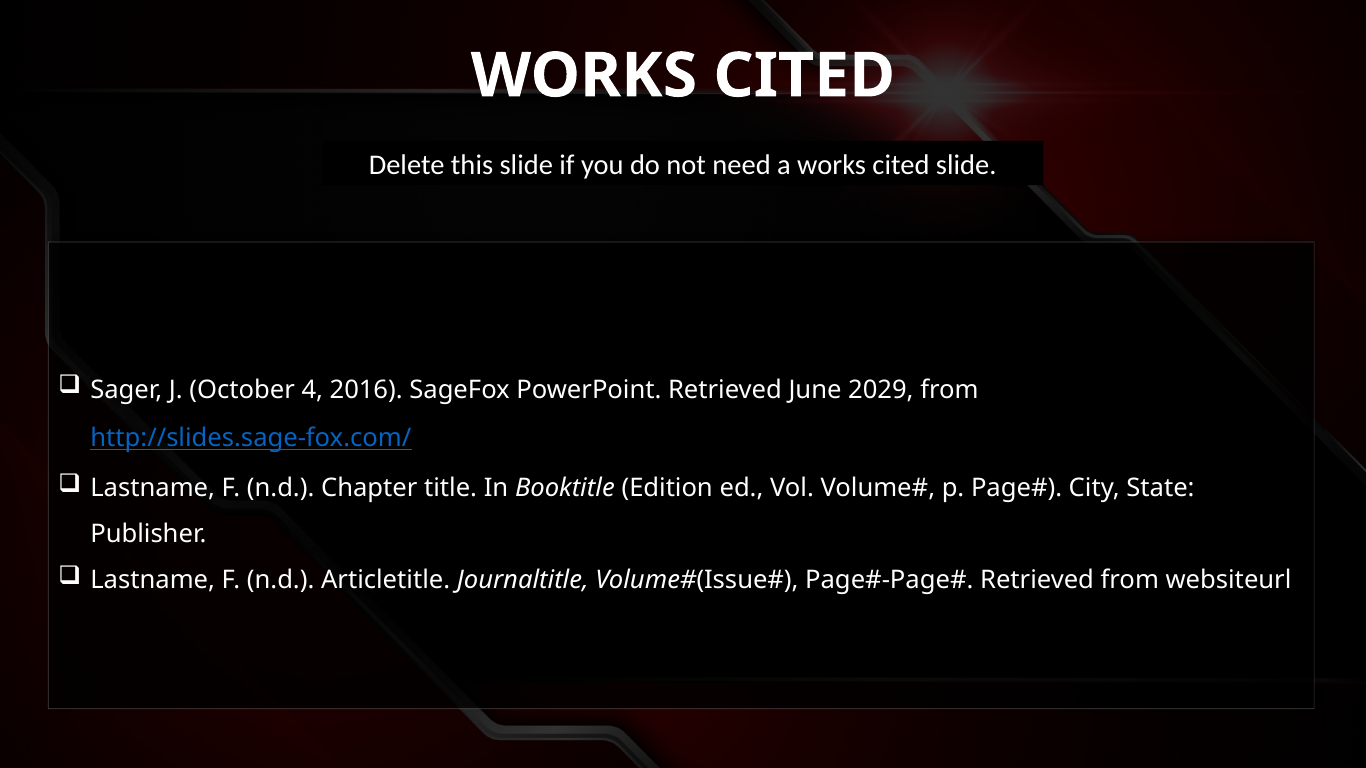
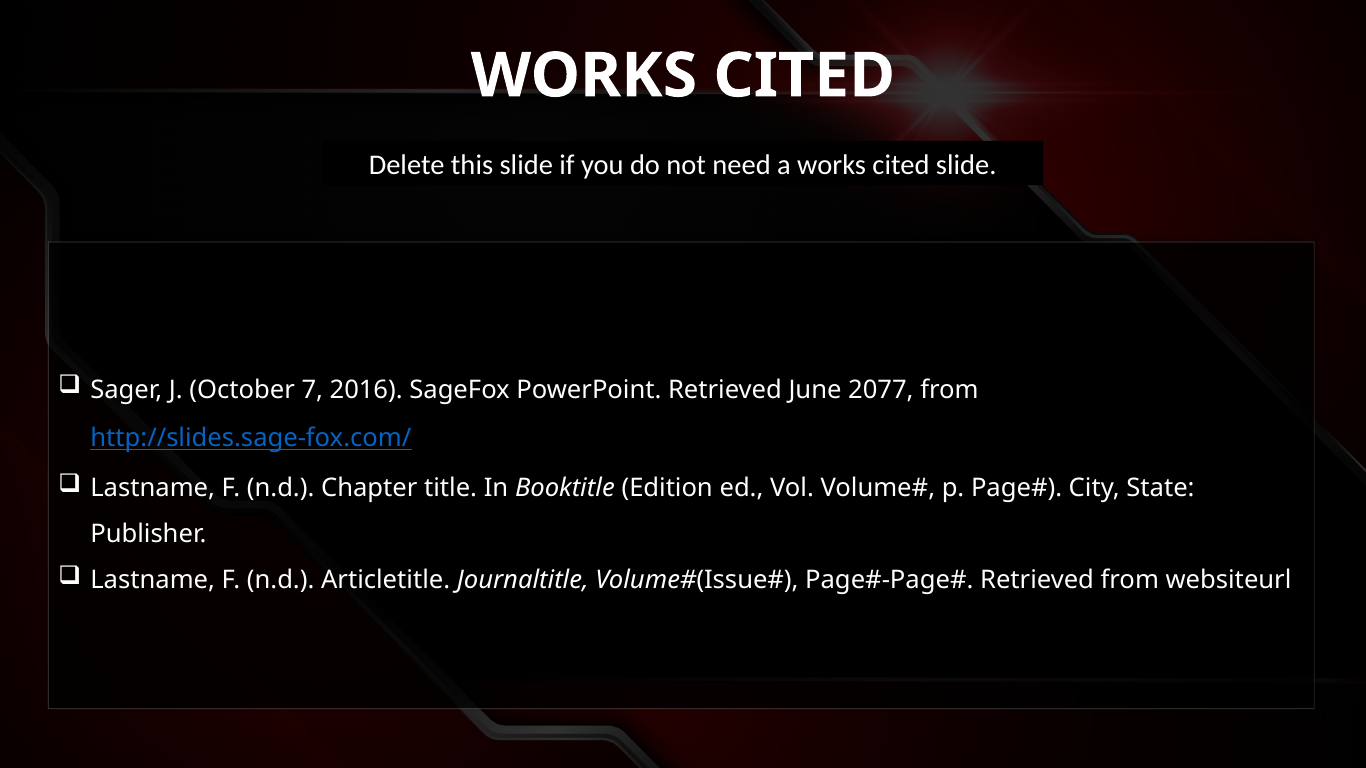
4: 4 -> 7 (312, 390)
2029: 2029 -> 2077 (881, 390)
